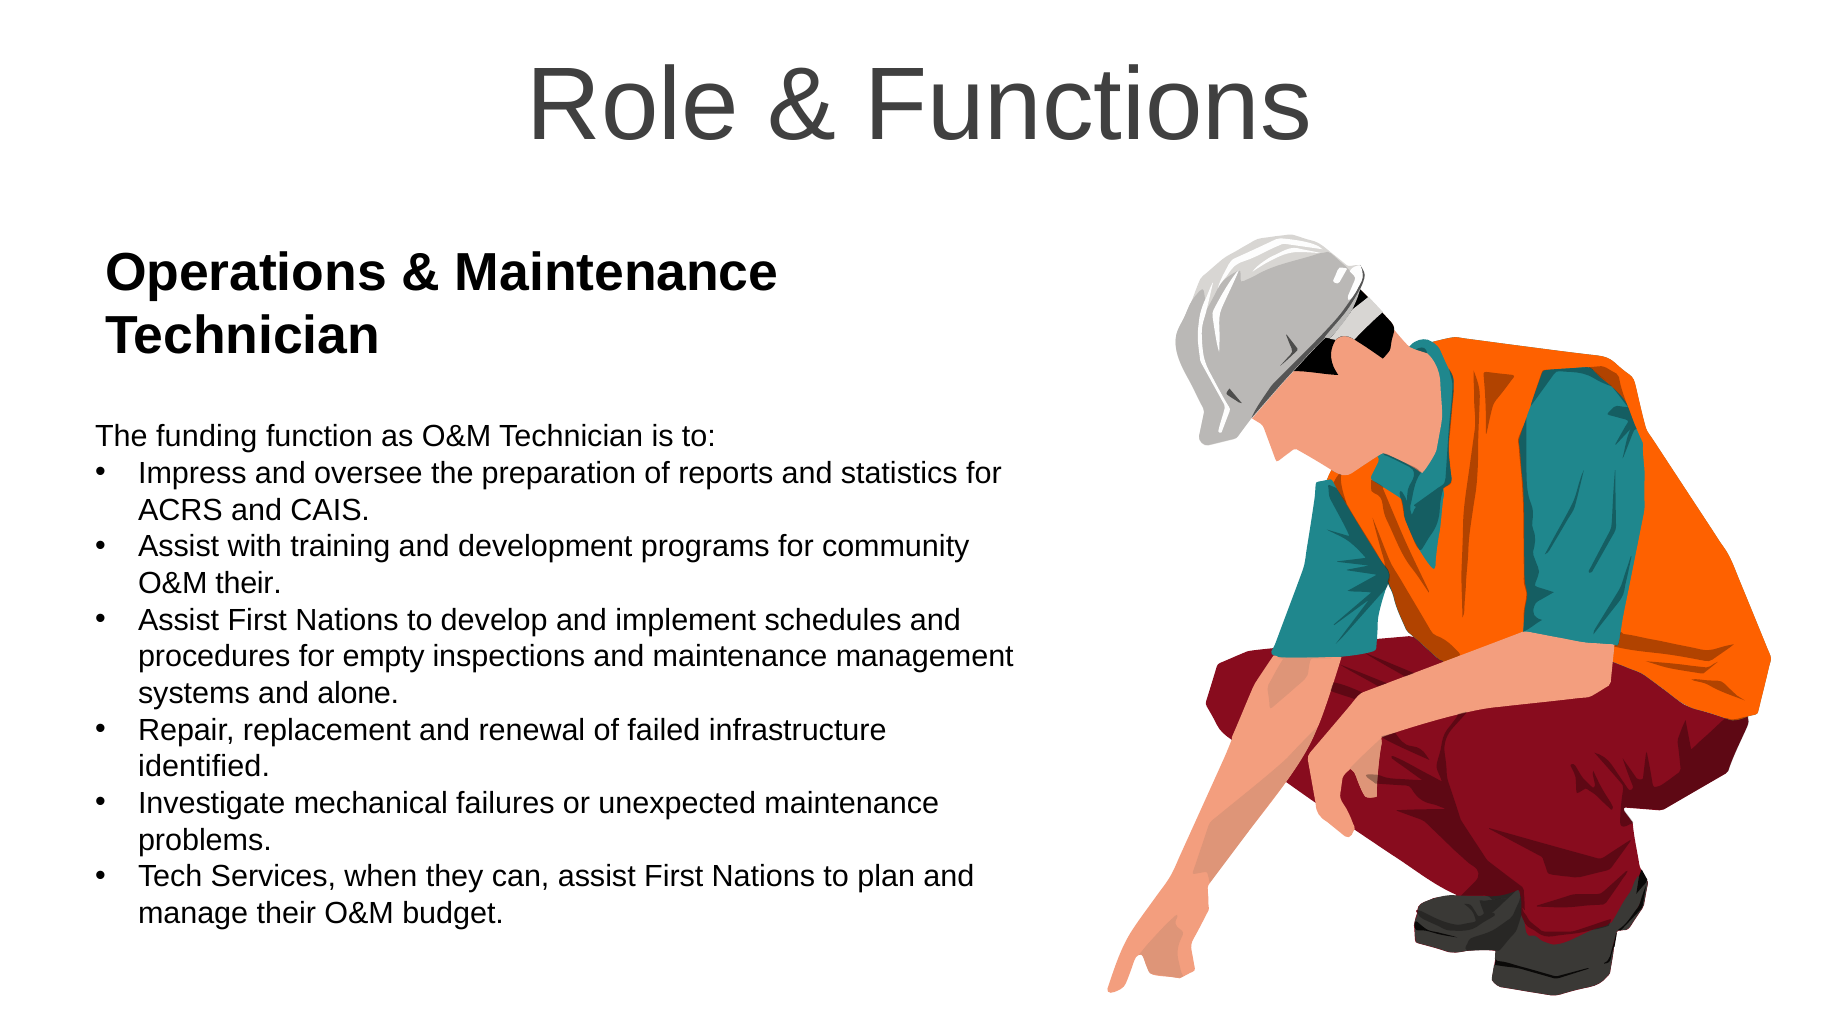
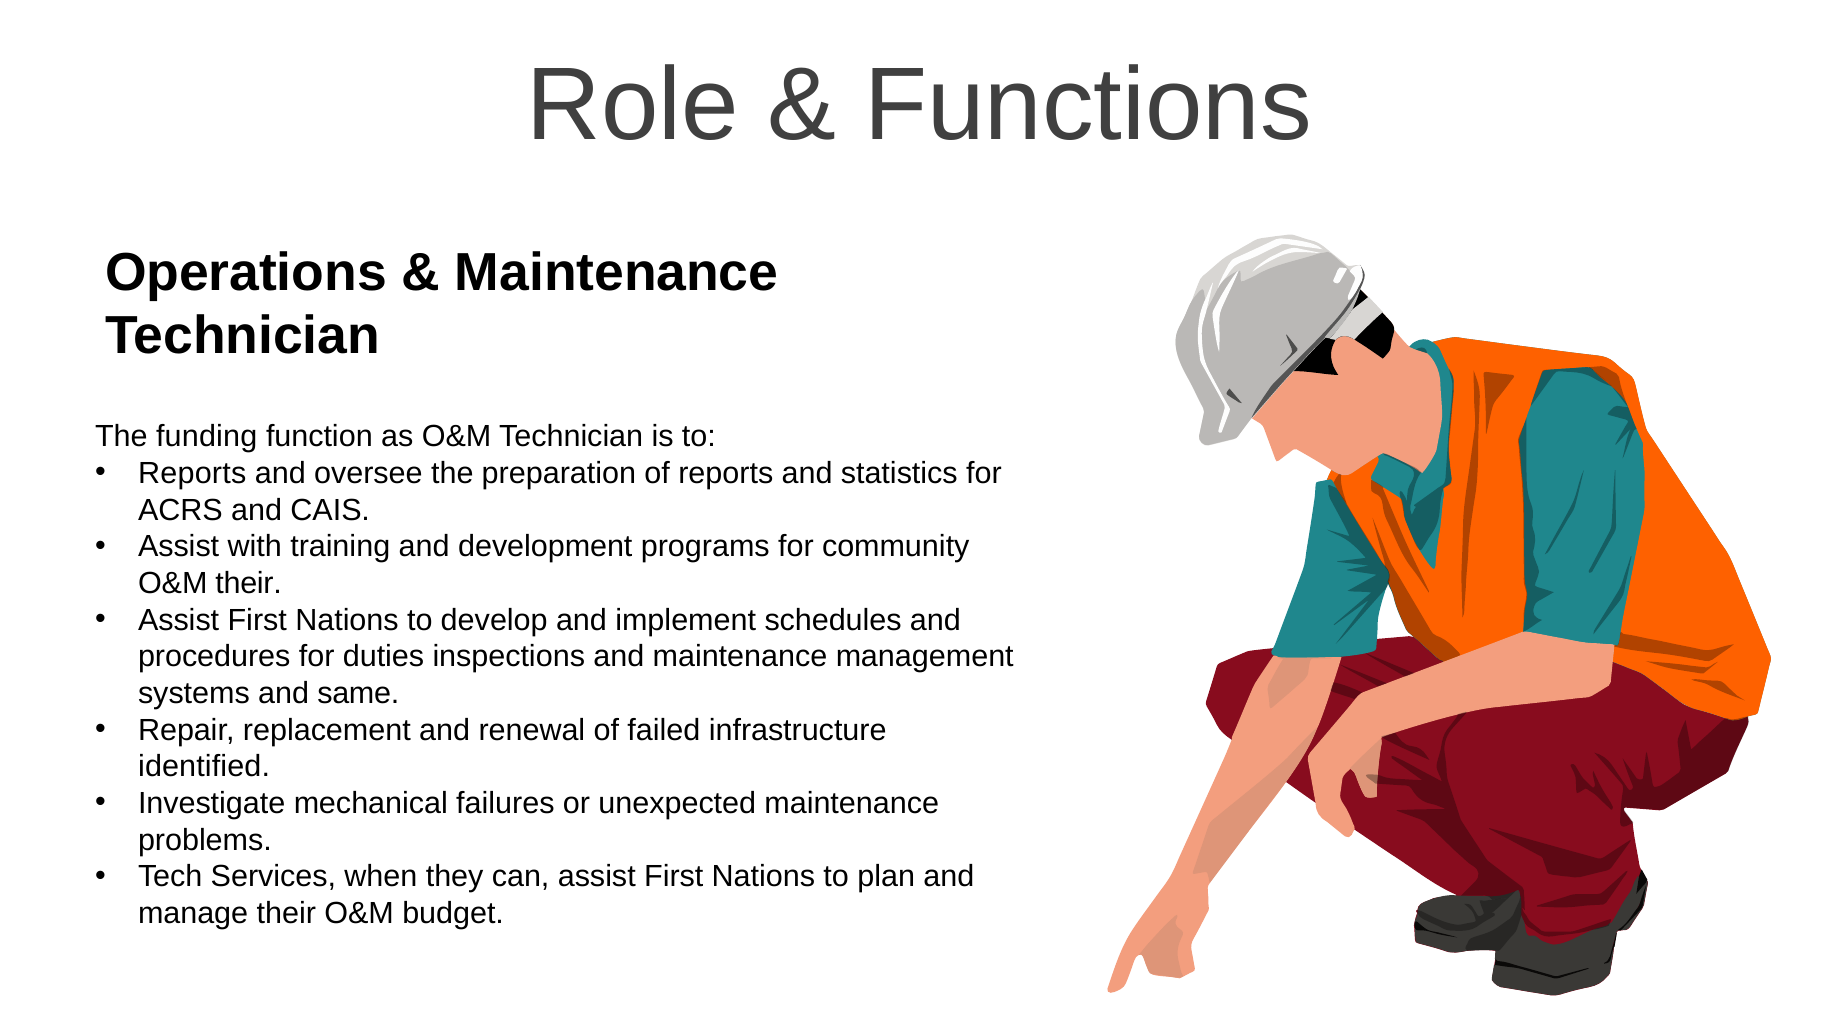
Impress: Impress -> Reports (192, 473)
empty: empty -> duties (383, 657)
alone: alone -> same (358, 694)
